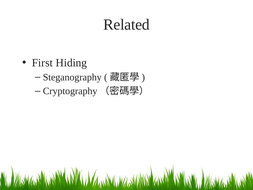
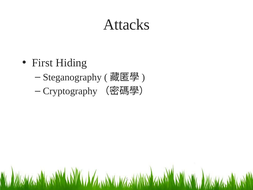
Related: Related -> Attacks (127, 24)
